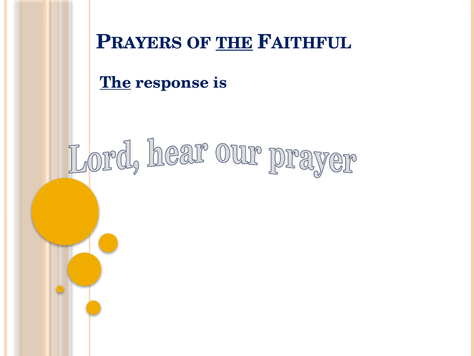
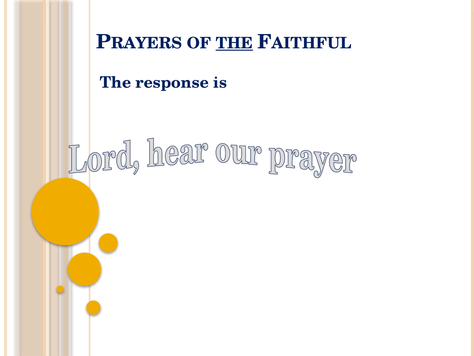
The underline: present -> none (115, 82)
